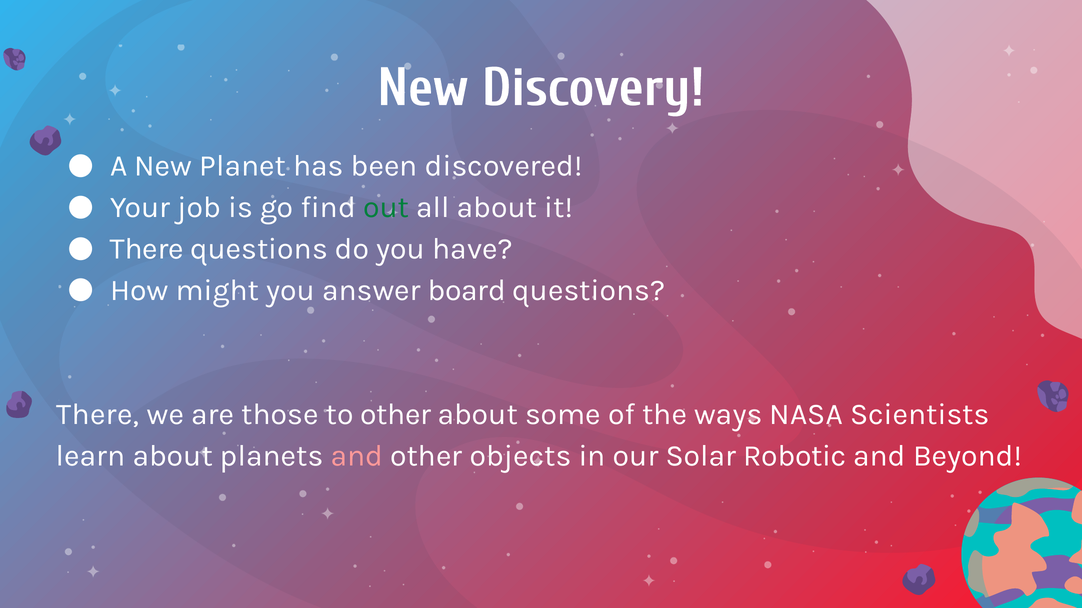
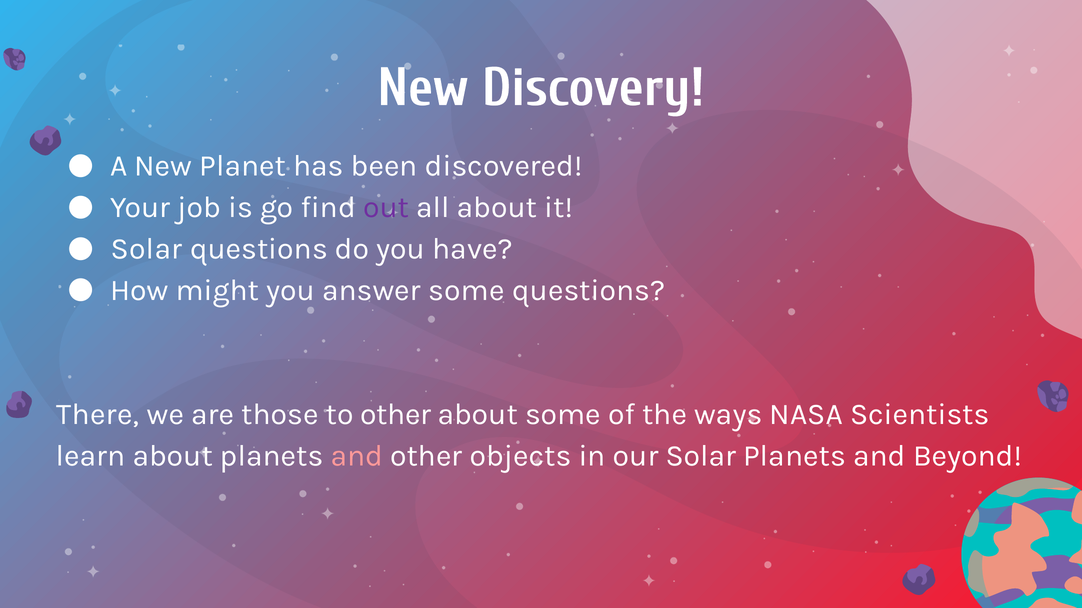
out colour: green -> purple (386, 207)
There: There -> Solar (146, 249)
answer board: board -> some (466, 290)
Solar Robotic: Robotic -> Planets (795, 456)
